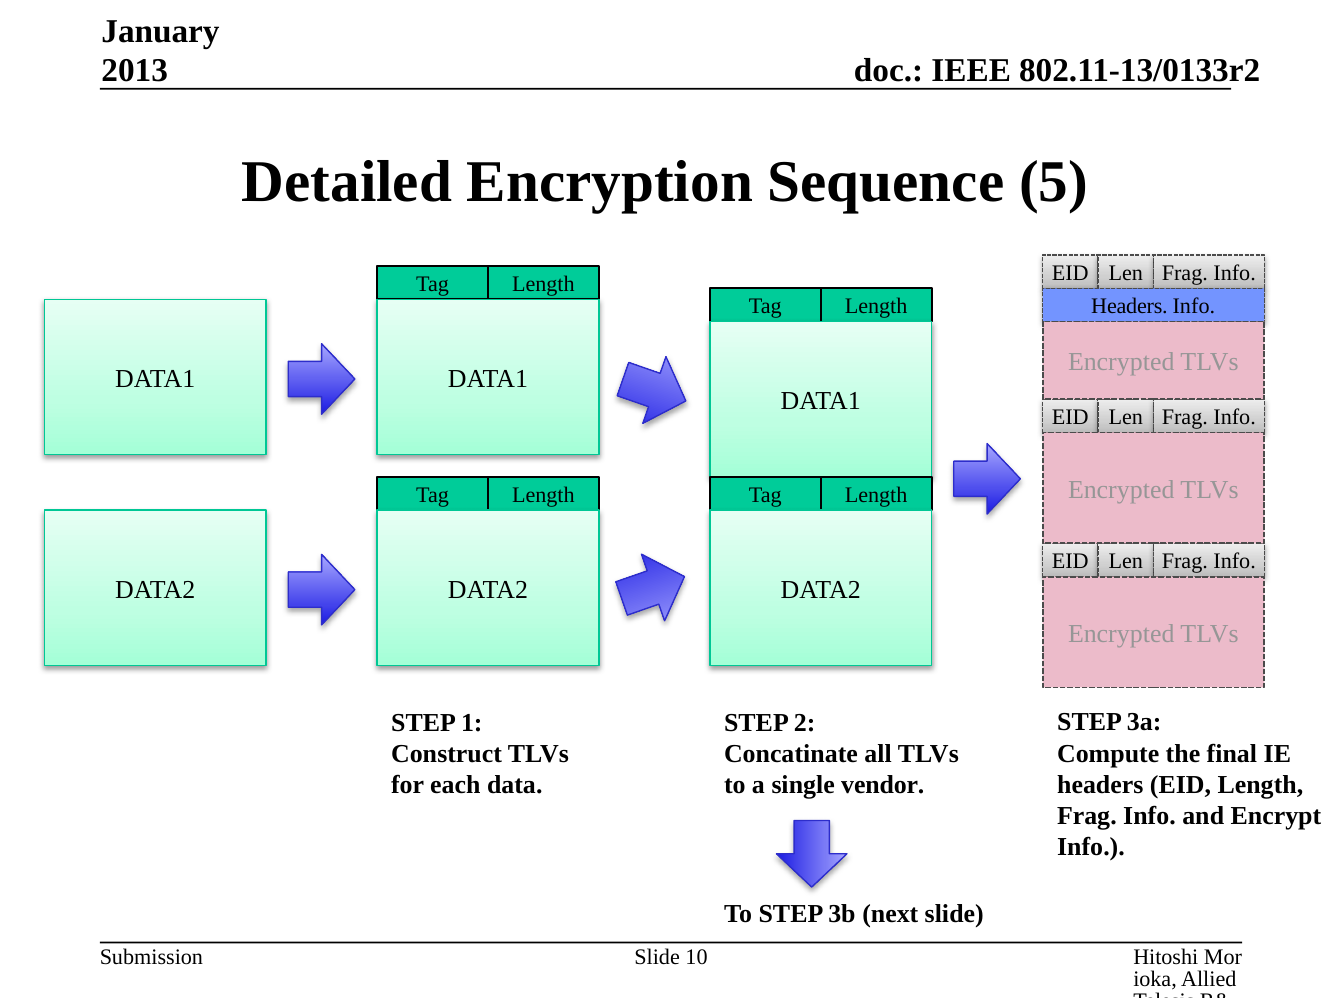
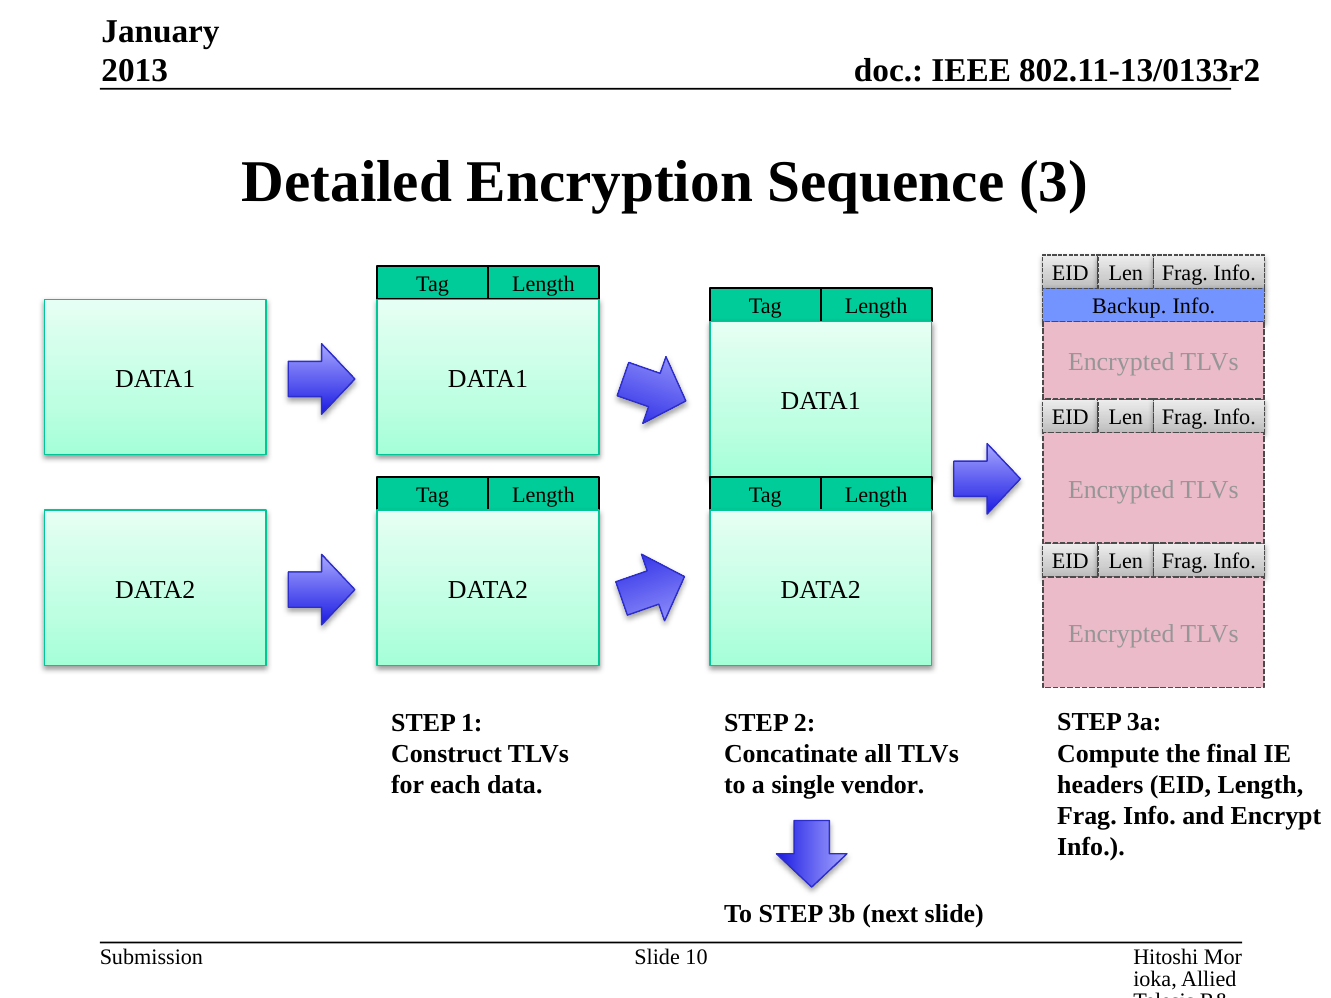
5: 5 -> 3 (1054, 182)
Headers: Headers -> Backup (1129, 307)
